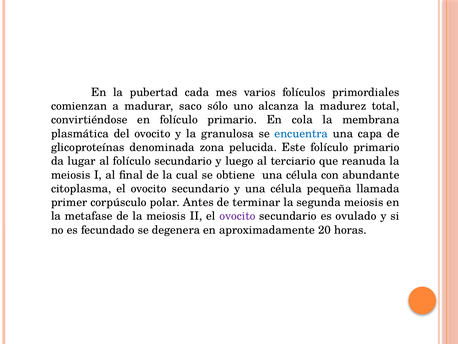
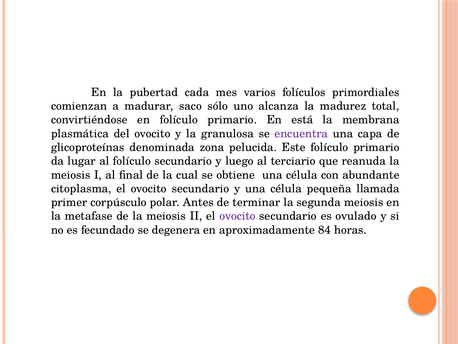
cola: cola -> está (302, 120)
encuentra colour: blue -> purple (301, 133)
20: 20 -> 84 (324, 230)
